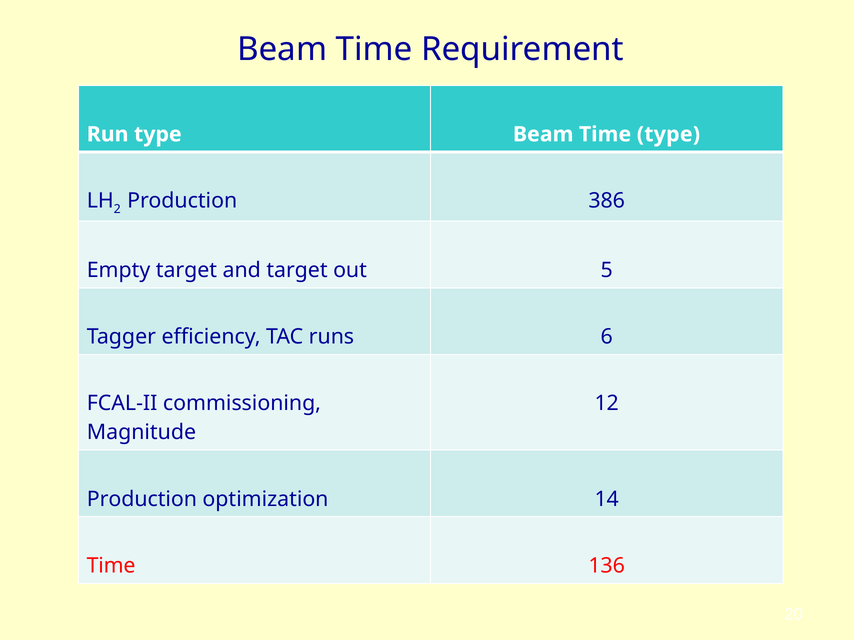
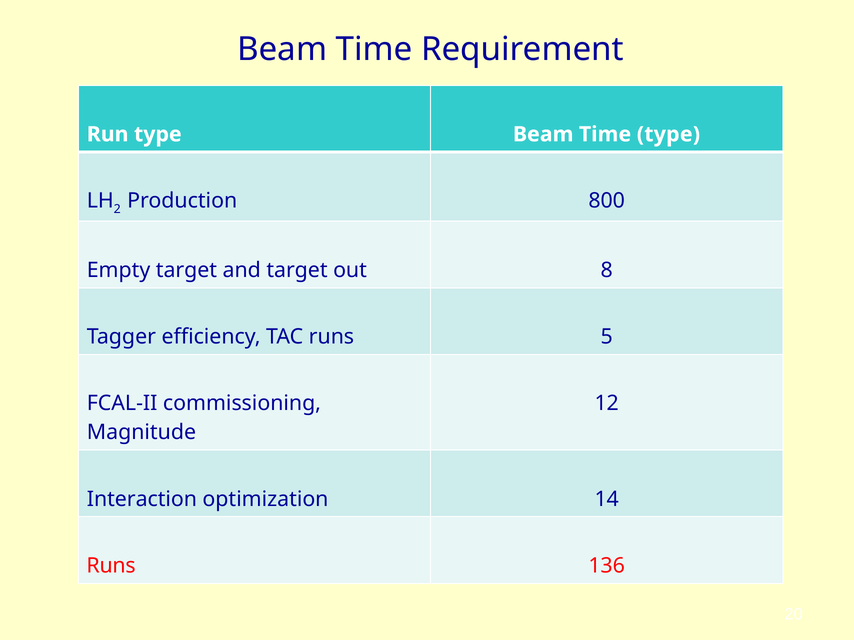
386: 386 -> 800 (607, 201)
5: 5 -> 8 (607, 270)
6: 6 -> 5 (607, 337)
Production: Production -> Interaction (142, 499)
Time: Time -> Runs (111, 566)
